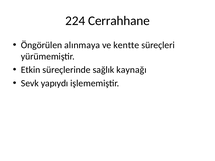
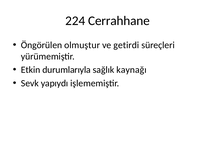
alınmaya: alınmaya -> olmuştur (82, 45)
kentte: kentte -> getirdi (126, 45)
süreçlerinde: süreçlerinde -> durumlarıyla (67, 70)
